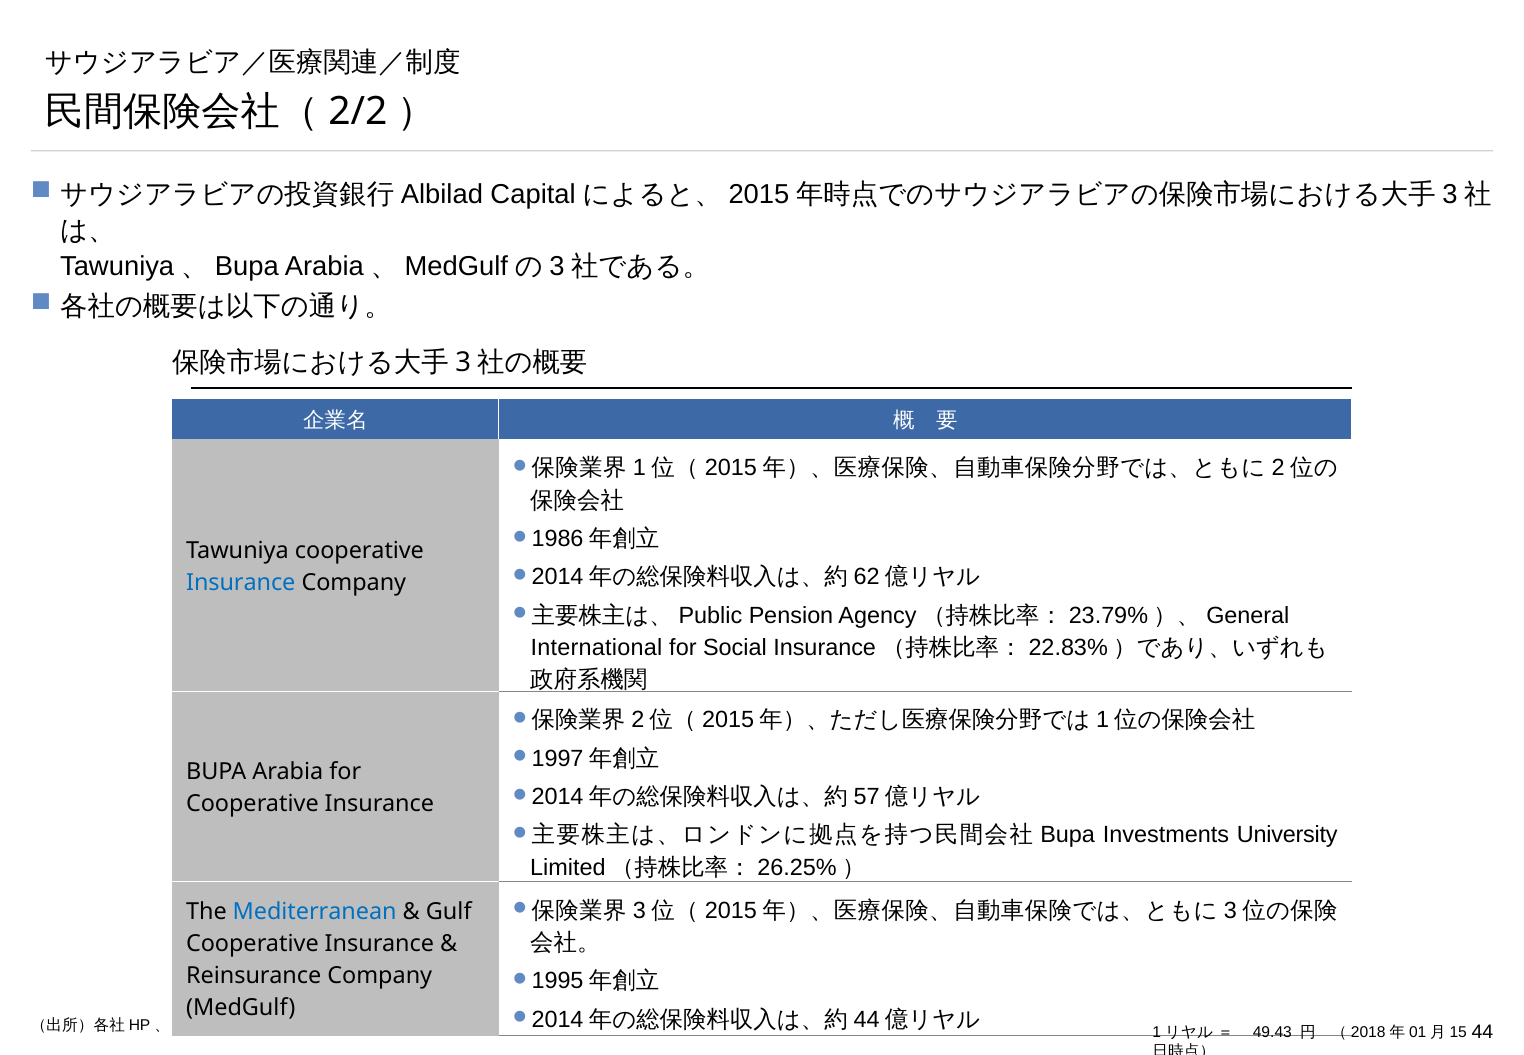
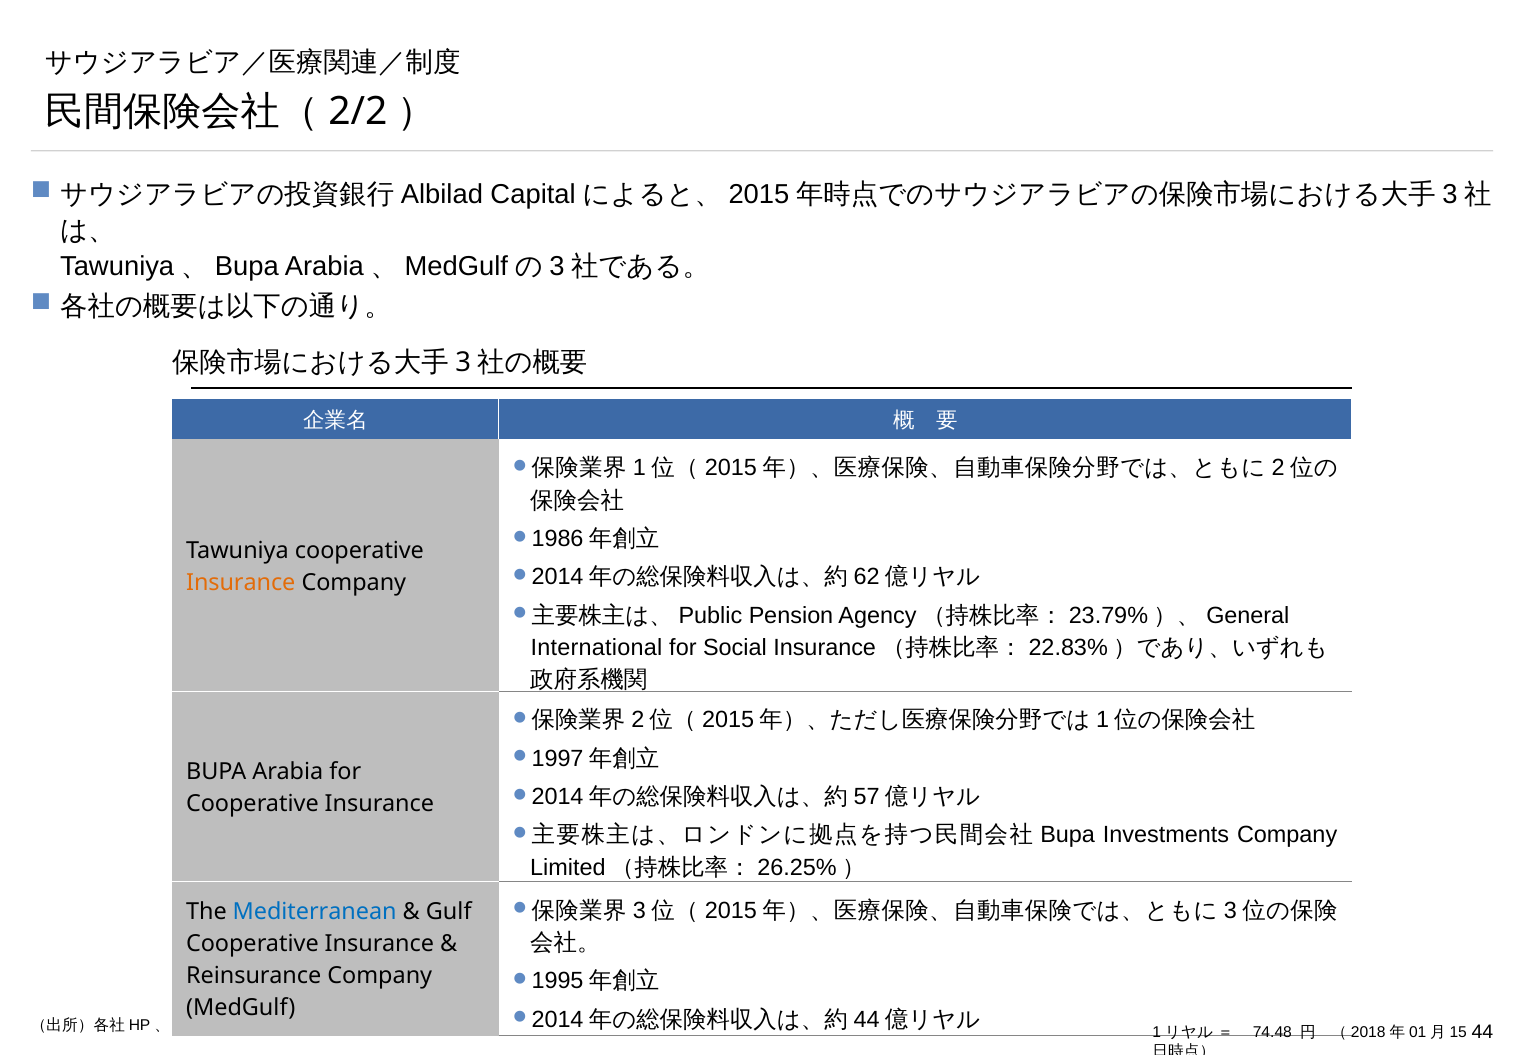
Insurance colour: blue -> orange (241, 583)
Investments University: University -> Company (1287, 835)
49.43: 49.43 -> 74.48 (1272, 1032)
